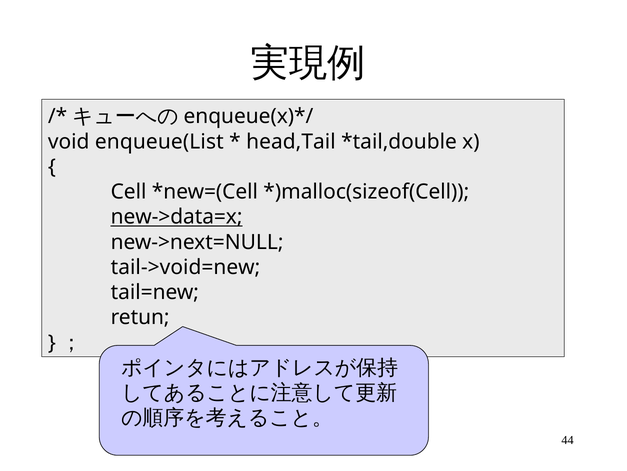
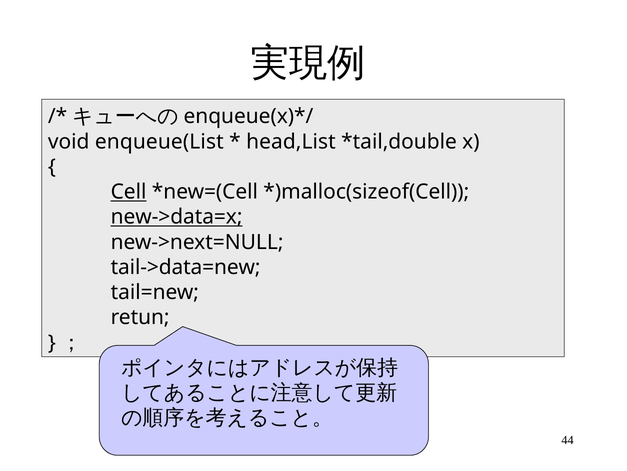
head,Tail: head,Tail -> head,List (291, 141)
Cell underline: none -> present (129, 192)
tail->void=new: tail->void=new -> tail->data=new (186, 267)
